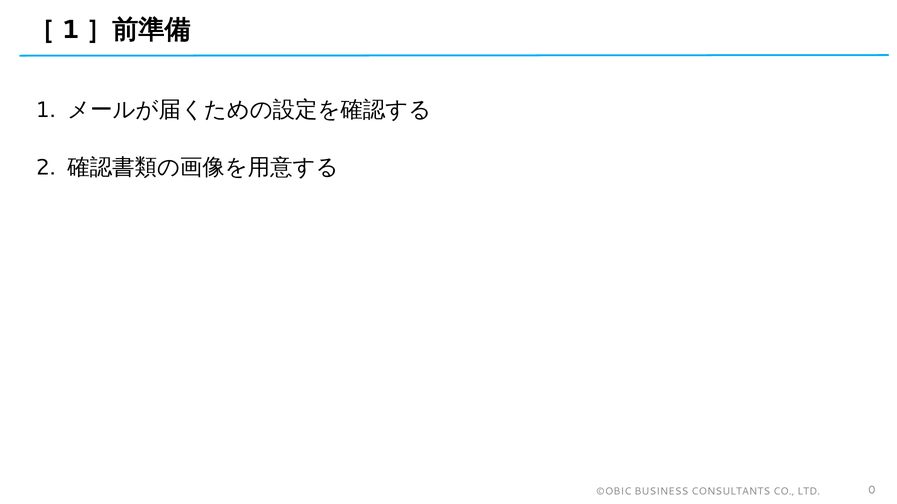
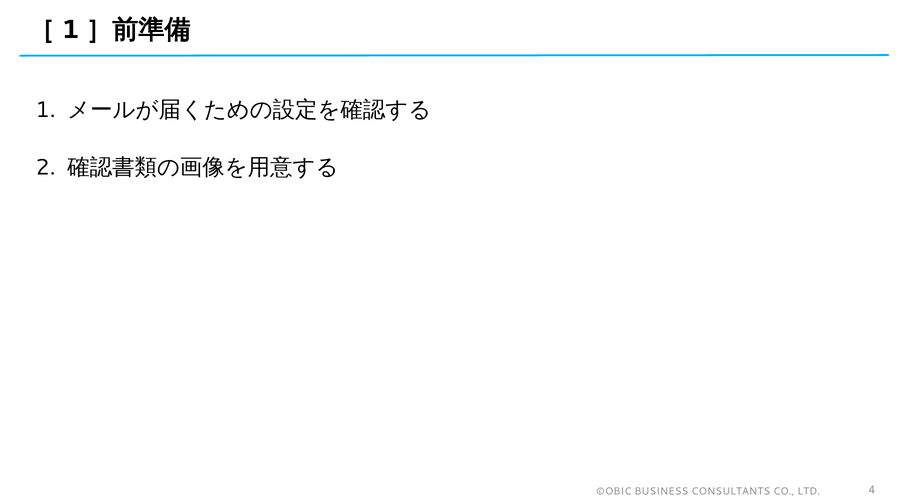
0: 0 -> 4 (872, 491)
